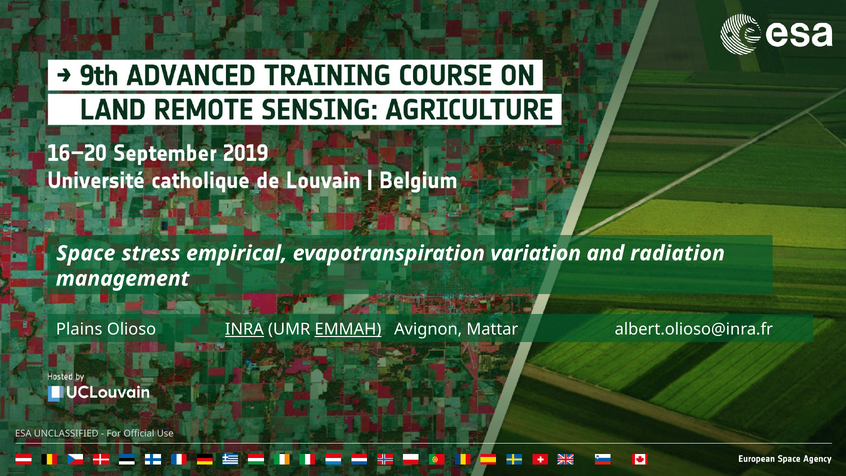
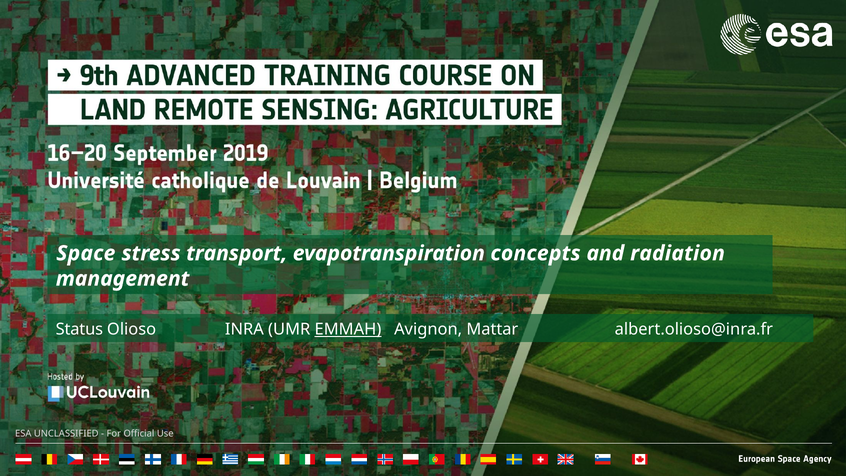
empirical: empirical -> transport (237, 253)
variation: variation -> concepts (536, 253)
Plains: Plains -> Status (79, 329)
INRA underline: present -> none (244, 329)
